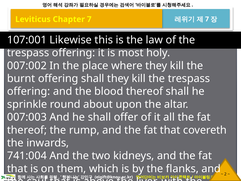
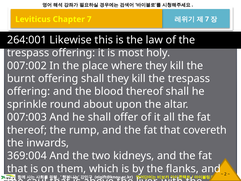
107:001: 107:001 -> 264:001 (27, 40)
741:004: 741:004 -> 369:004 (27, 156)
